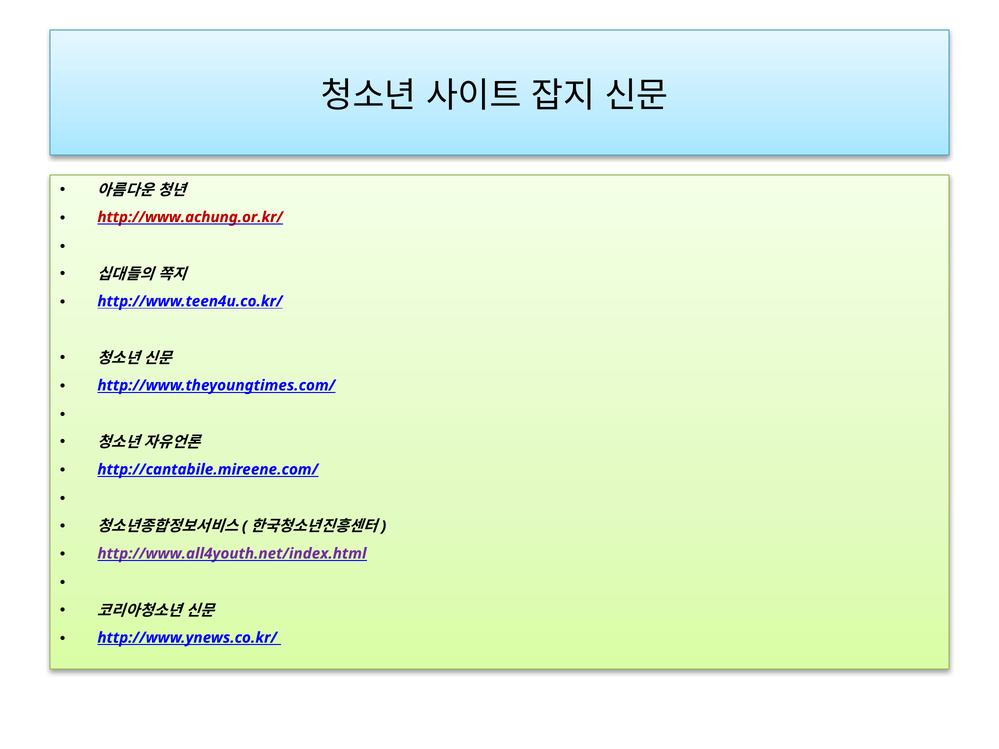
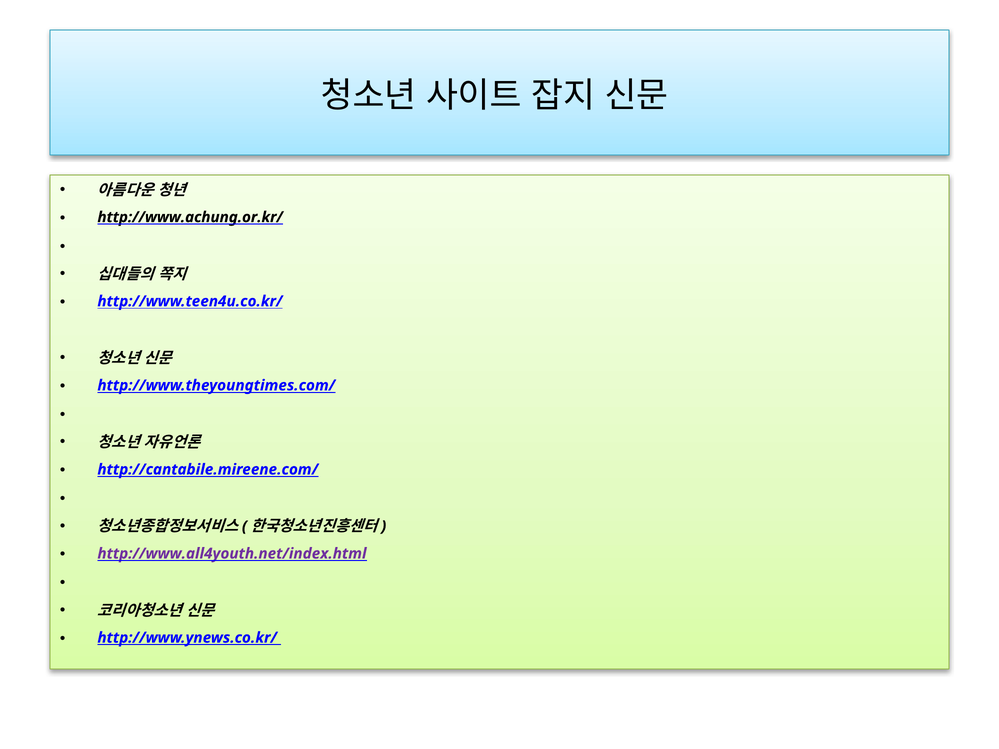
http://www.achung.or.kr/ colour: red -> black (190, 217)
